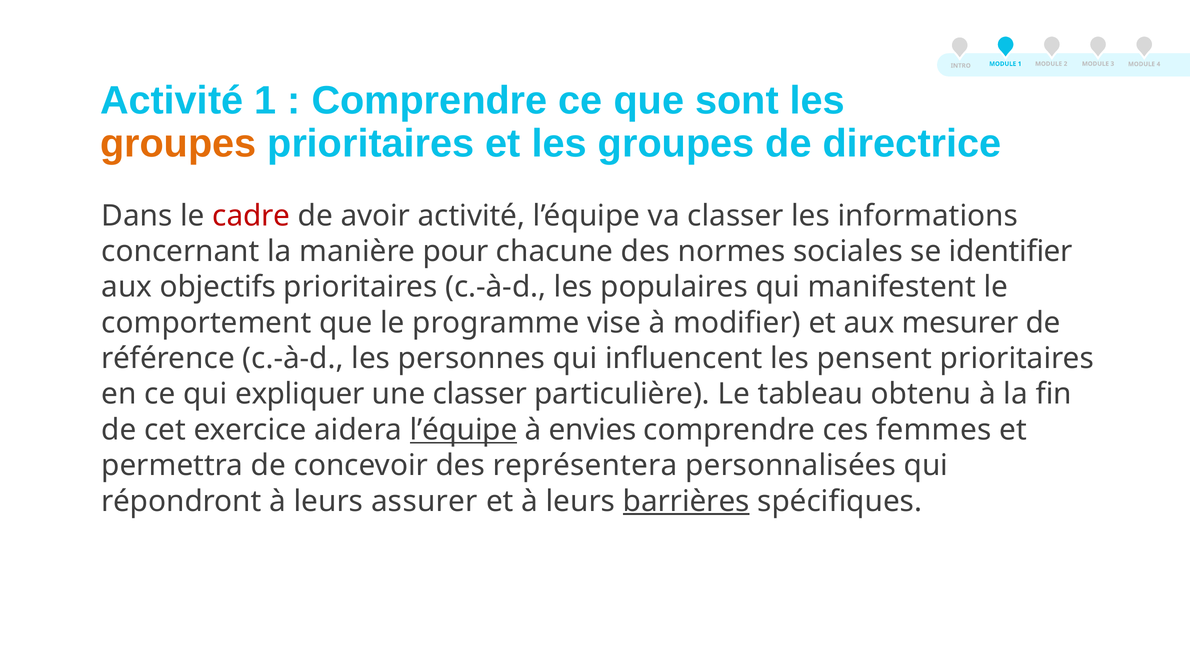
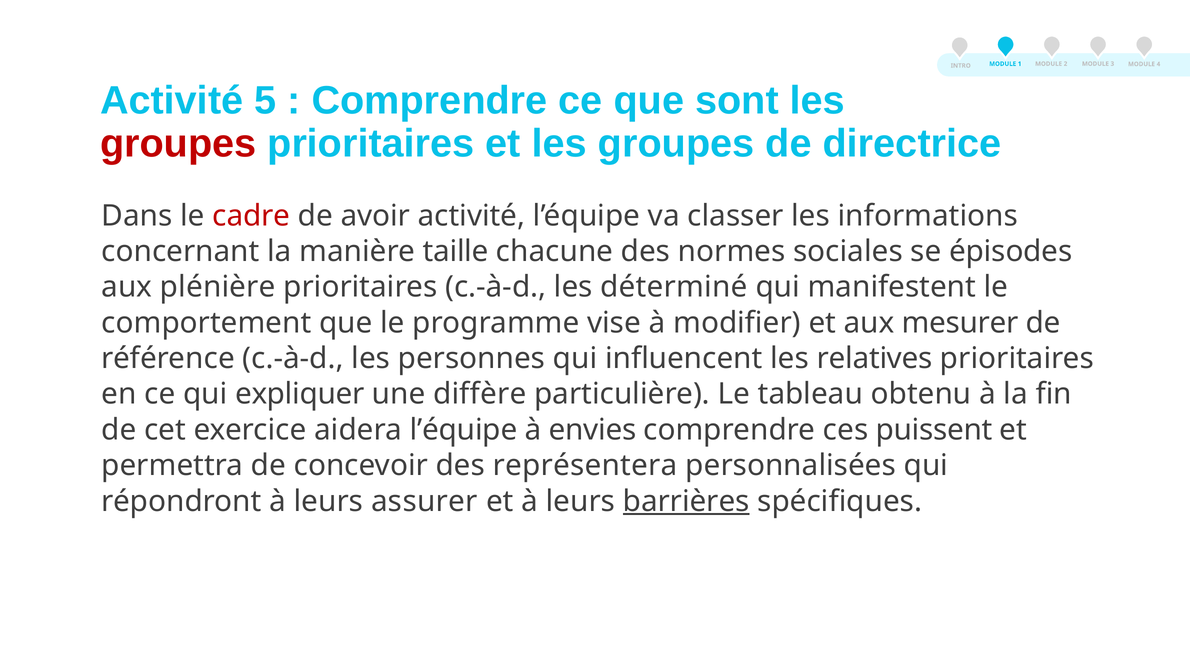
Activité 1: 1 -> 5 (265, 101)
groupes colour: orange -> red (178, 144)
pour: pour -> taille (456, 252)
identifier: identifier -> épisodes (1011, 252)
objectifs: objectifs -> plénière (218, 287)
populaires: populaires -> déterminé (674, 287)
pensent: pensent -> relatives (875, 359)
une classer: classer -> diffère (480, 394)
l’équipe underline: present -> none (464, 430)
femmes: femmes -> puissent (934, 430)
